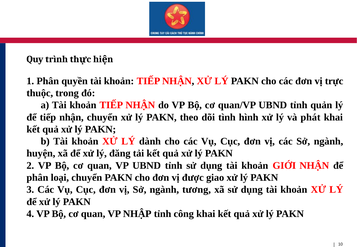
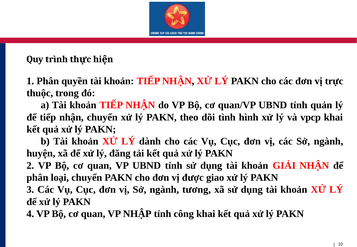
phát: phát -> vpcp (311, 117)
GIỚI: GIỚI -> GIẢI (284, 166)
